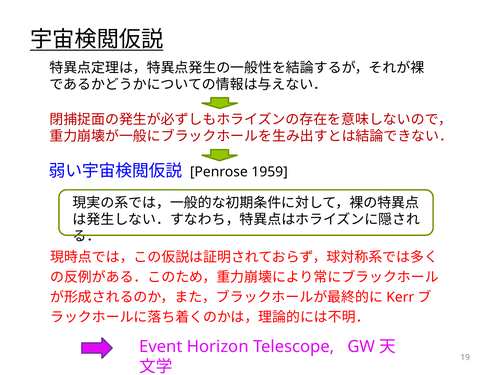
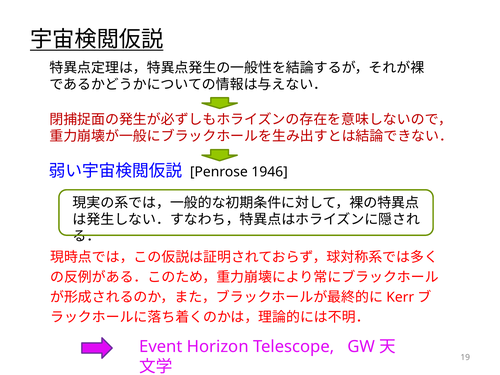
1959: 1959 -> 1946 (270, 172)
